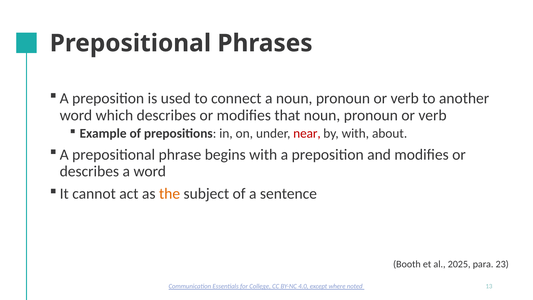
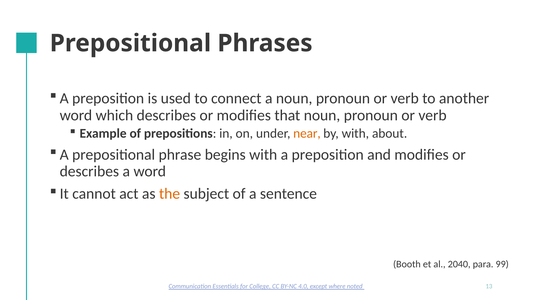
near colour: red -> orange (307, 134)
2025: 2025 -> 2040 (459, 264)
23: 23 -> 99 (502, 264)
